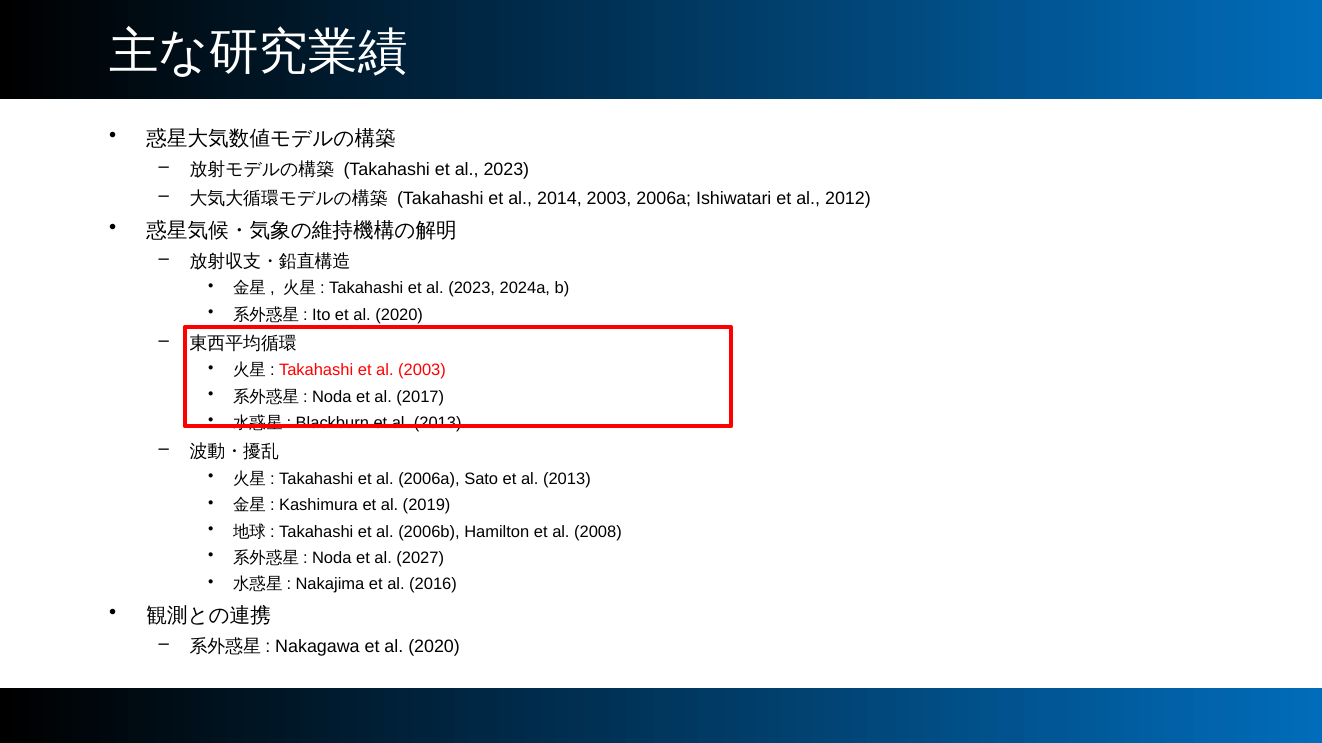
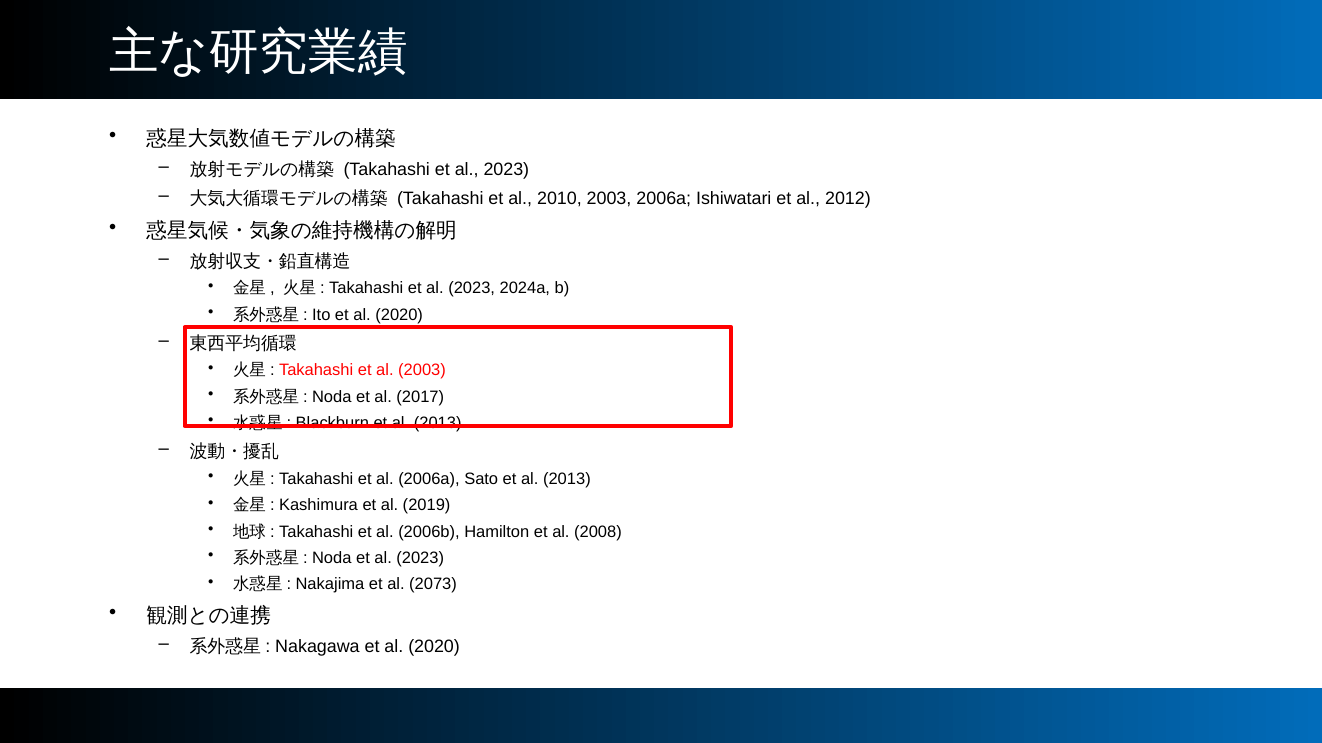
2014: 2014 -> 2010 (559, 199)
Noda et al 2027: 2027 -> 2023 (420, 559)
2016: 2016 -> 2073 (433, 585)
